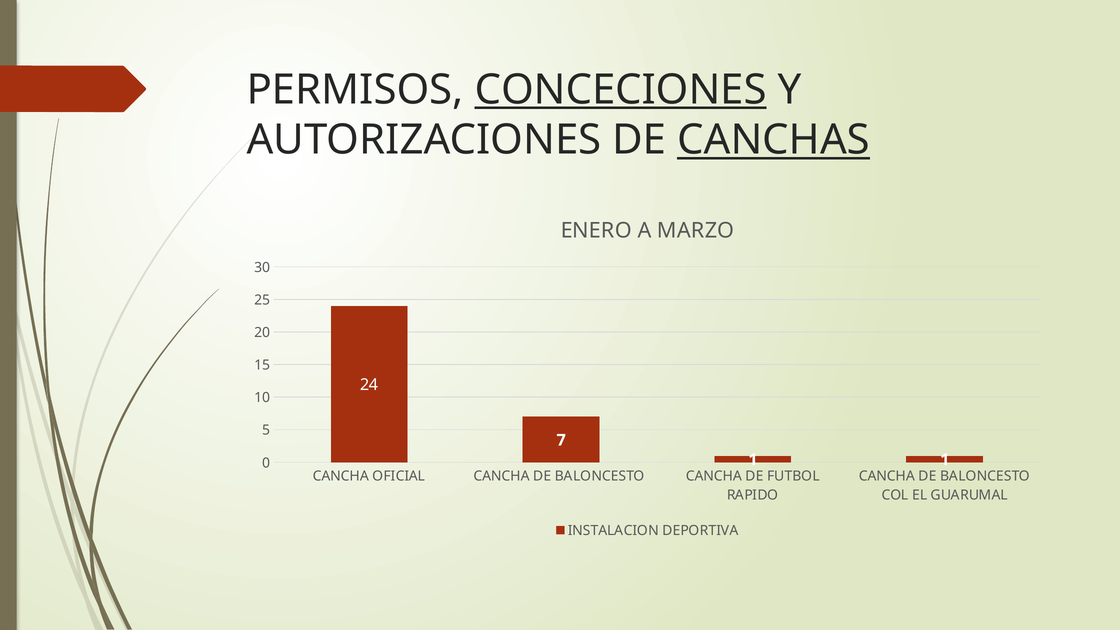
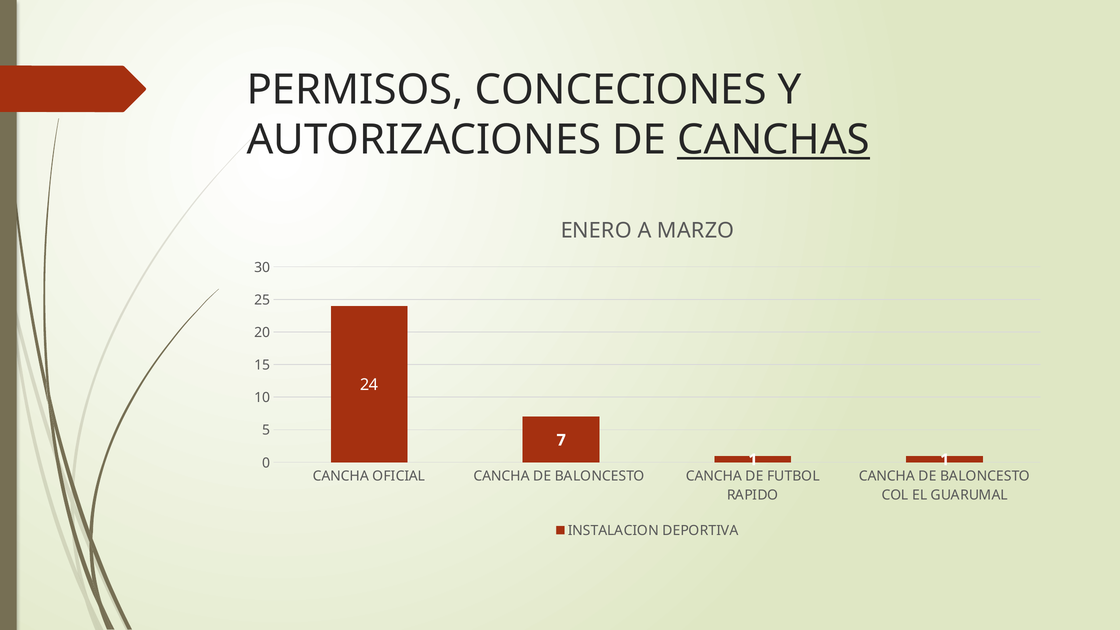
CONCECIONES underline: present -> none (621, 90)
